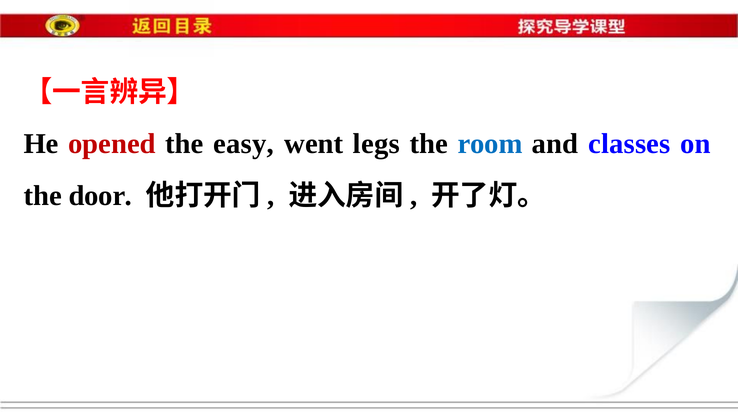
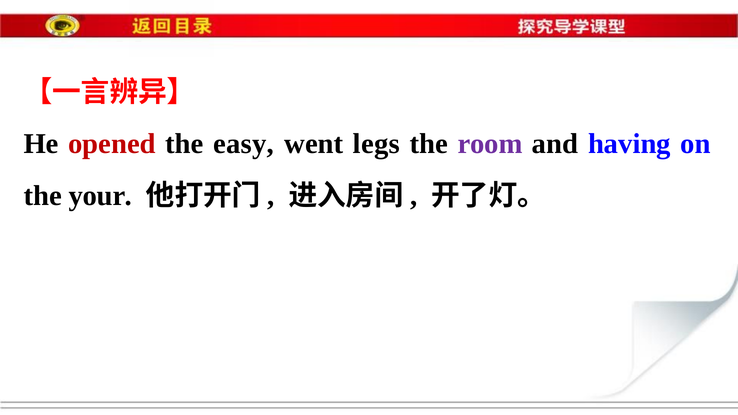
room colour: blue -> purple (490, 144)
classes: classes -> having (629, 144)
door: door -> your (100, 196)
